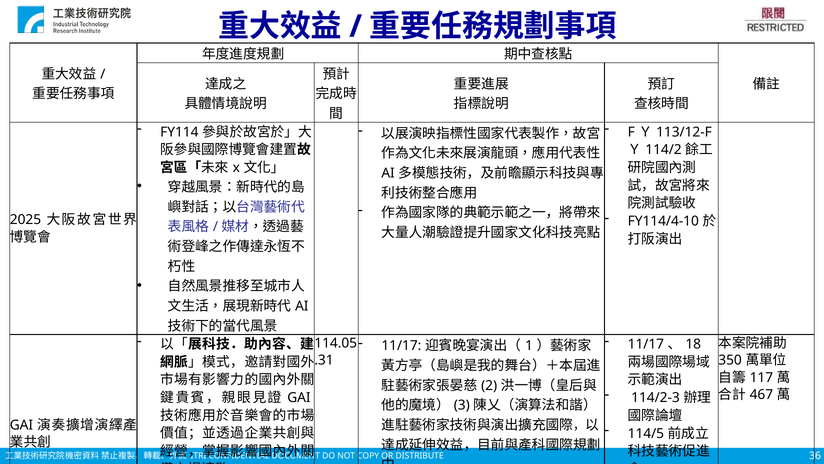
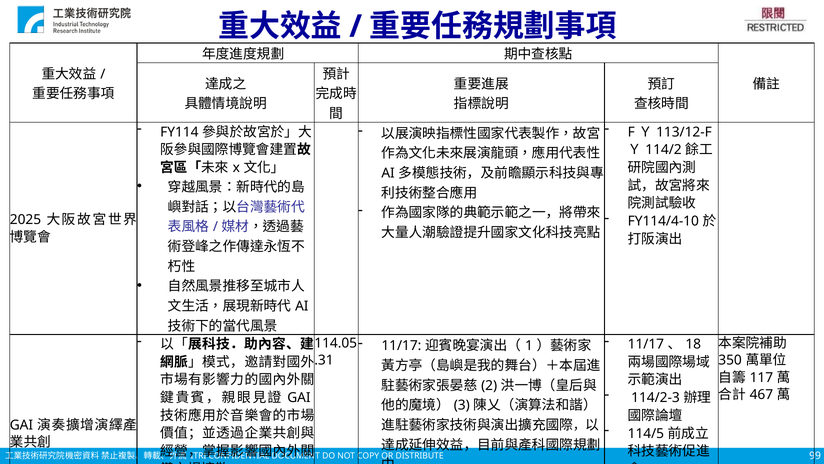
36: 36 -> 99 (815, 455)
